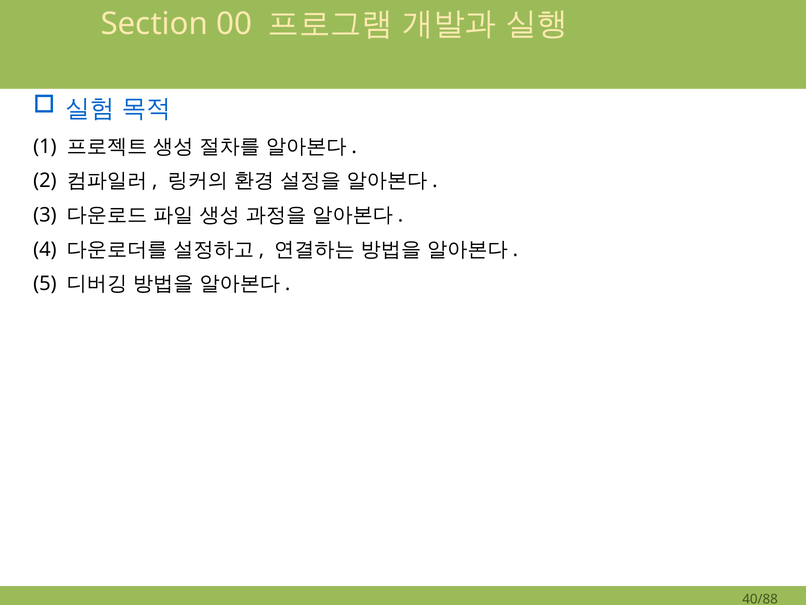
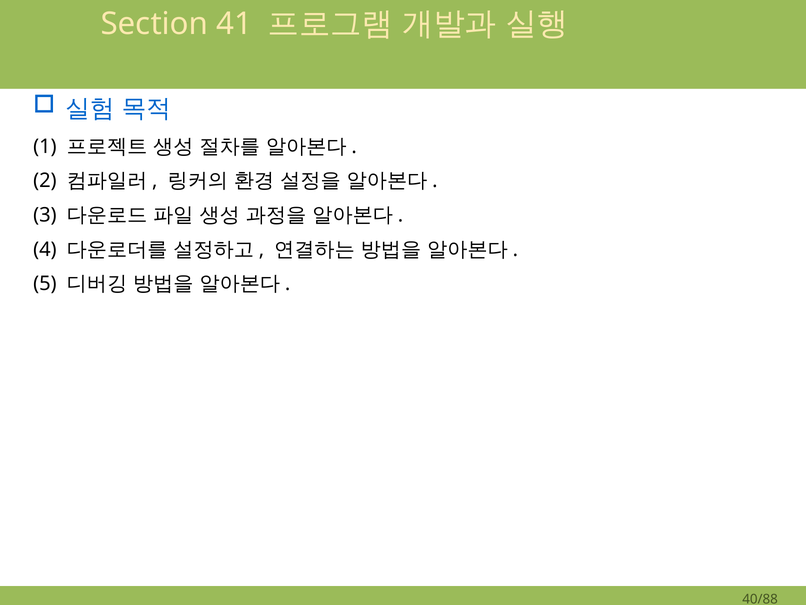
00: 00 -> 41 (234, 24)
